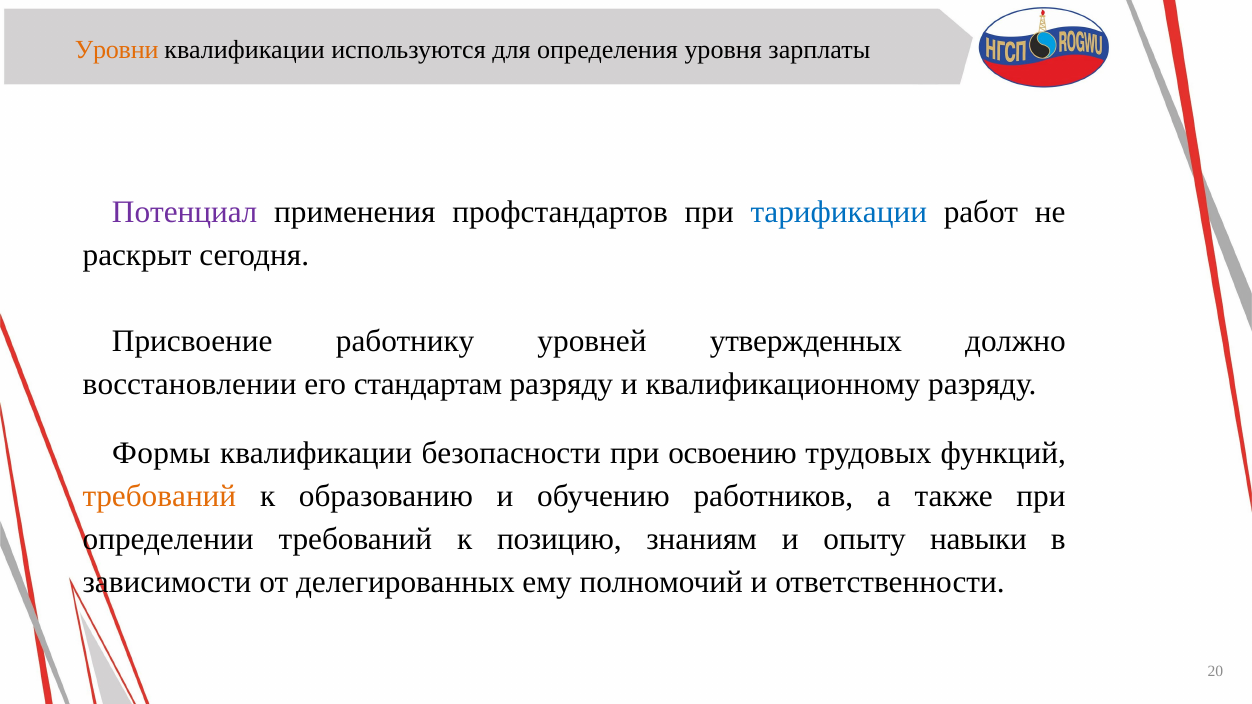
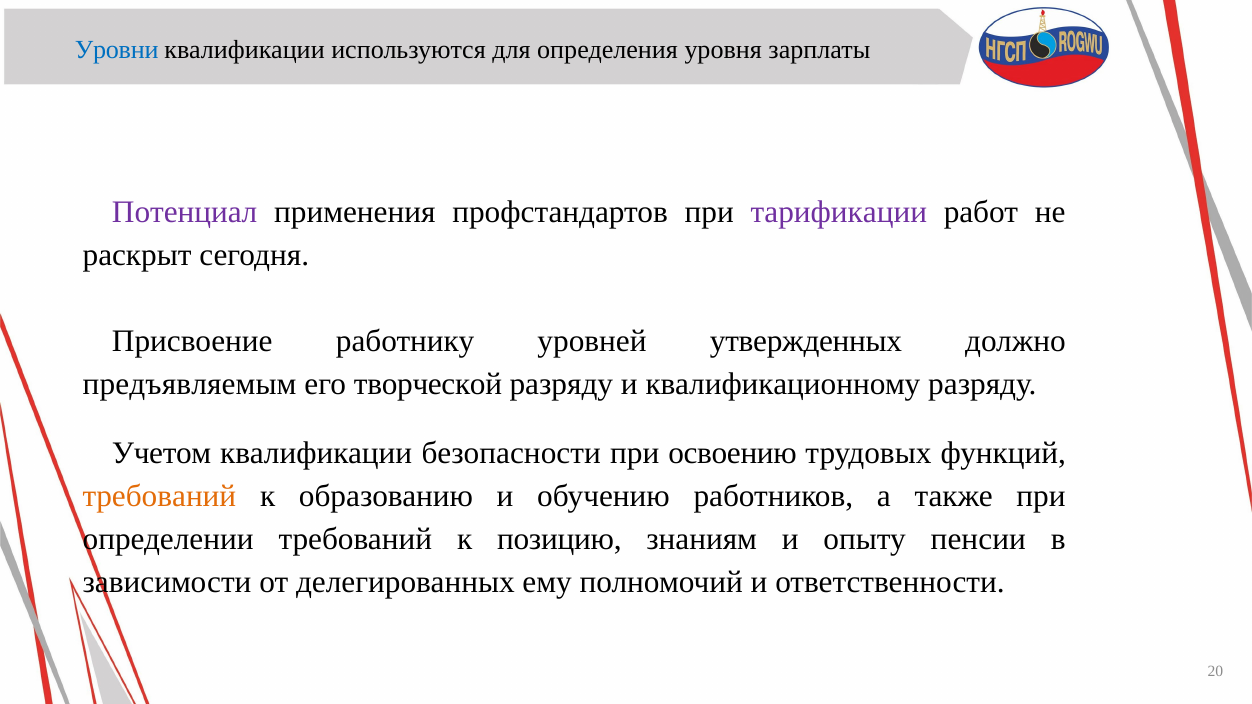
Уровни colour: orange -> blue (117, 50)
тарификации colour: blue -> purple (839, 212)
восстановлении: восстановлении -> предъявляемым (190, 385)
стандартам: стандартам -> творческой (428, 385)
Формы: Формы -> Учетом (162, 453)
навыки: навыки -> пенсии (978, 539)
